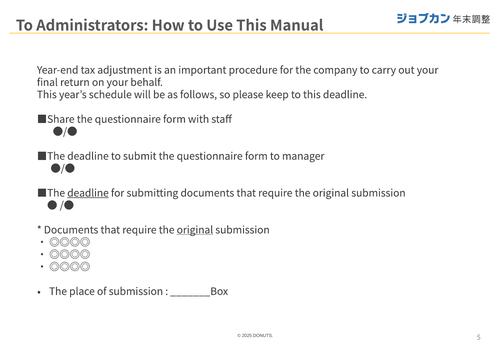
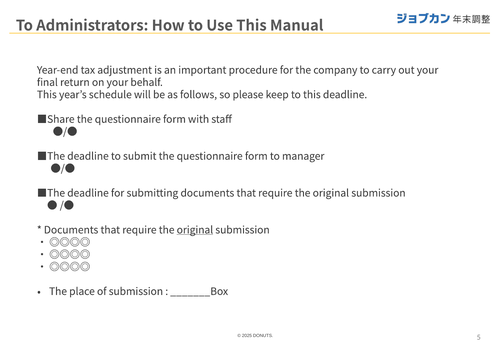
deadline underline: present -> none (88, 193)
